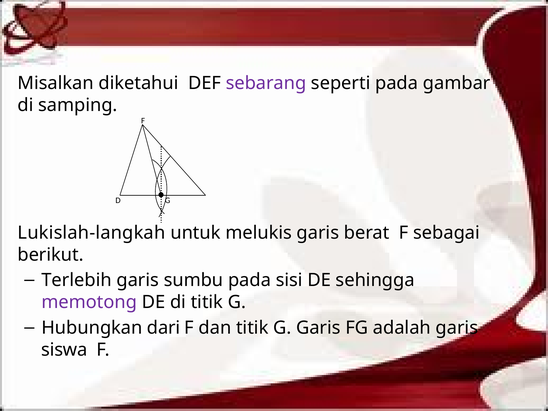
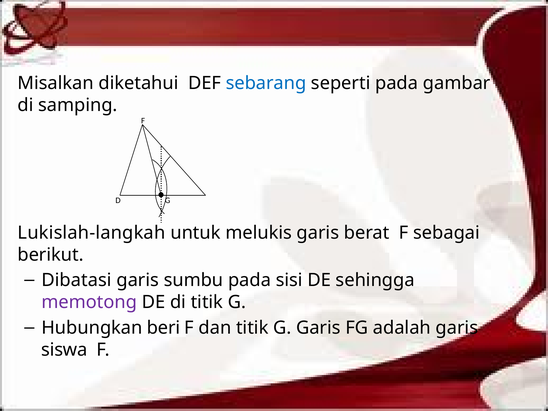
sebarang colour: purple -> blue (266, 83)
Terlebih: Terlebih -> Dibatasi (77, 280)
dari: dari -> beri (164, 328)
